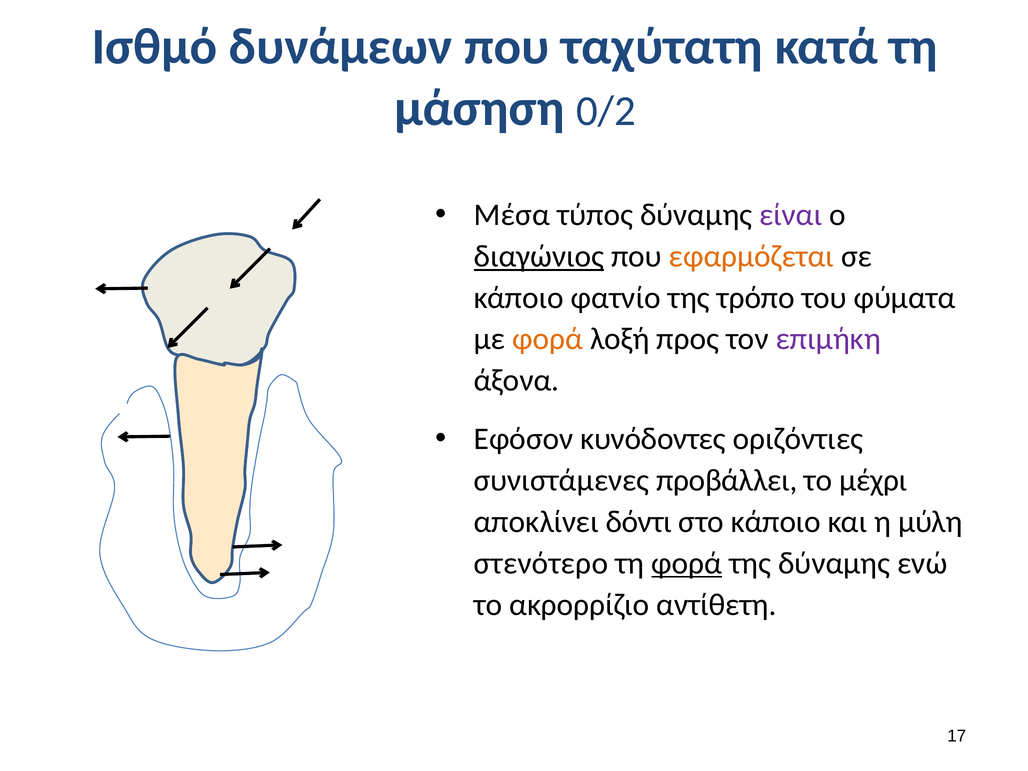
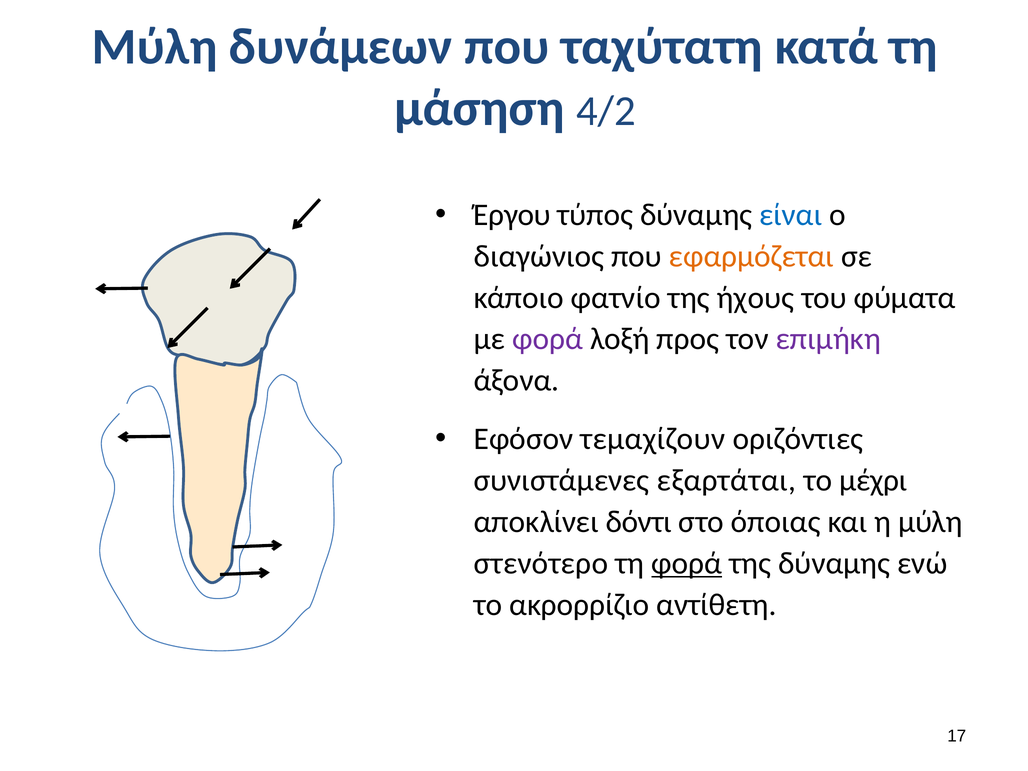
Ισθμό: Ισθμό -> Μύλη (155, 47)
0/2: 0/2 -> 4/2 (606, 111)
Μέσα: Μέσα -> Έργου (512, 215)
είναι colour: purple -> blue (791, 215)
διαγώνιος underline: present -> none (539, 256)
τρόπο: τρόπο -> ήχους (756, 298)
φορά colour: orange -> purple (548, 339)
κυνόδοντες: κυνόδοντες -> τεμαχίζουν (653, 439)
προβάλλει: προβάλλει -> εξαρτάται (726, 480)
στο κάποιο: κάποιο -> όποιας (776, 522)
